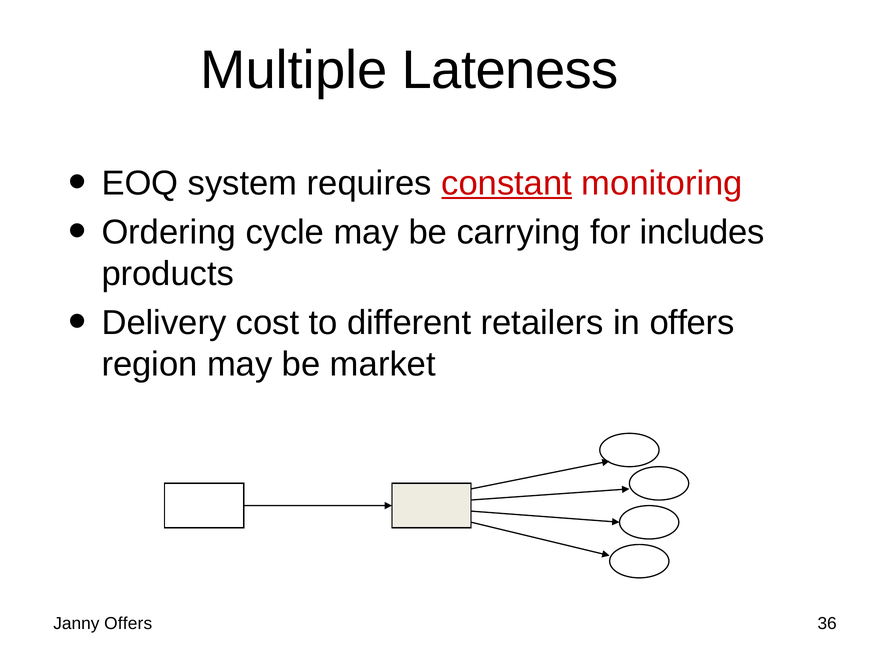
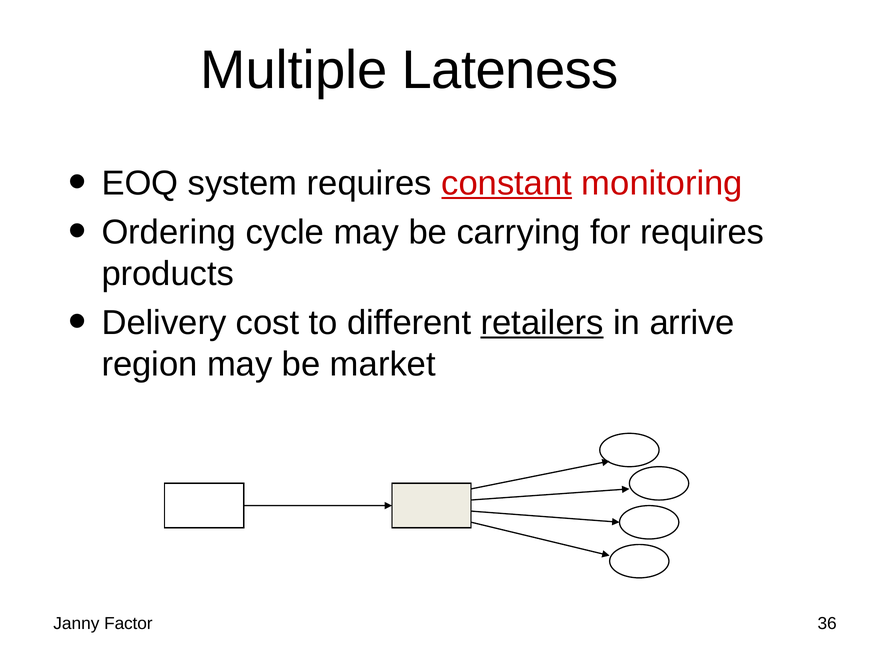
for includes: includes -> requires (702, 232)
retailers underline: none -> present (542, 323)
in offers: offers -> arrive (692, 323)
Janny Offers: Offers -> Factor (128, 624)
